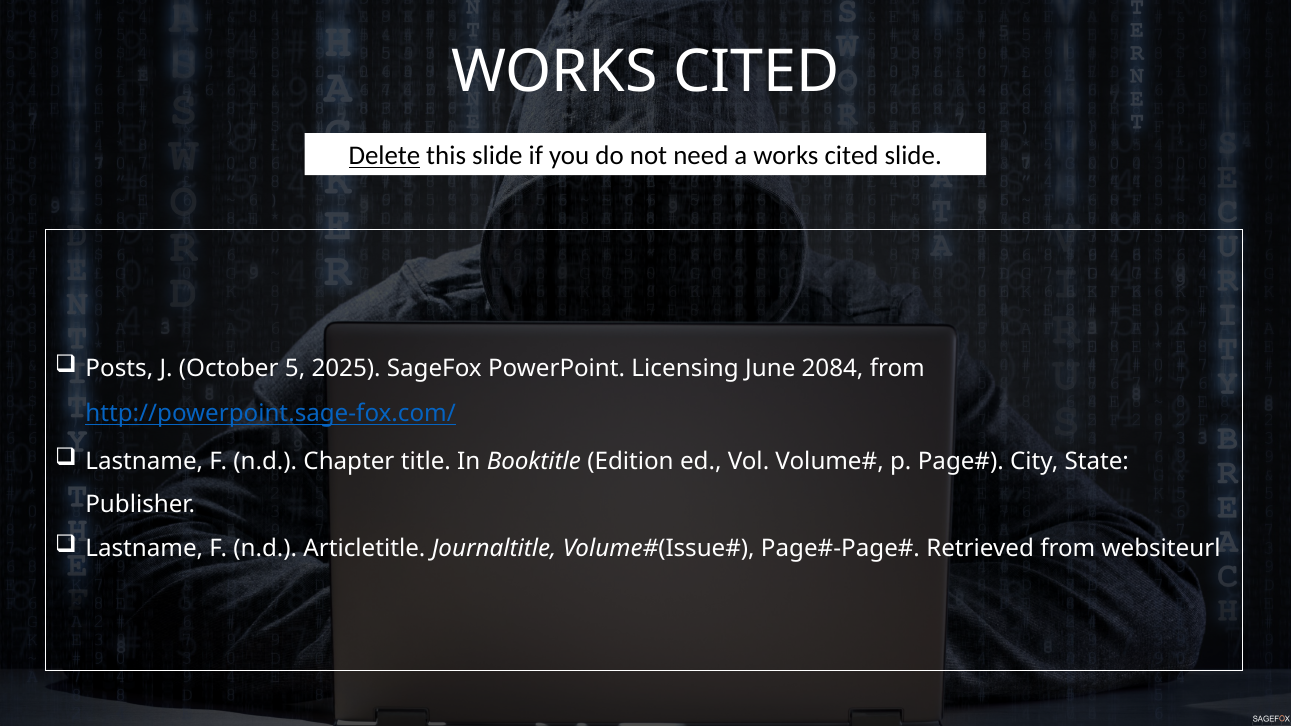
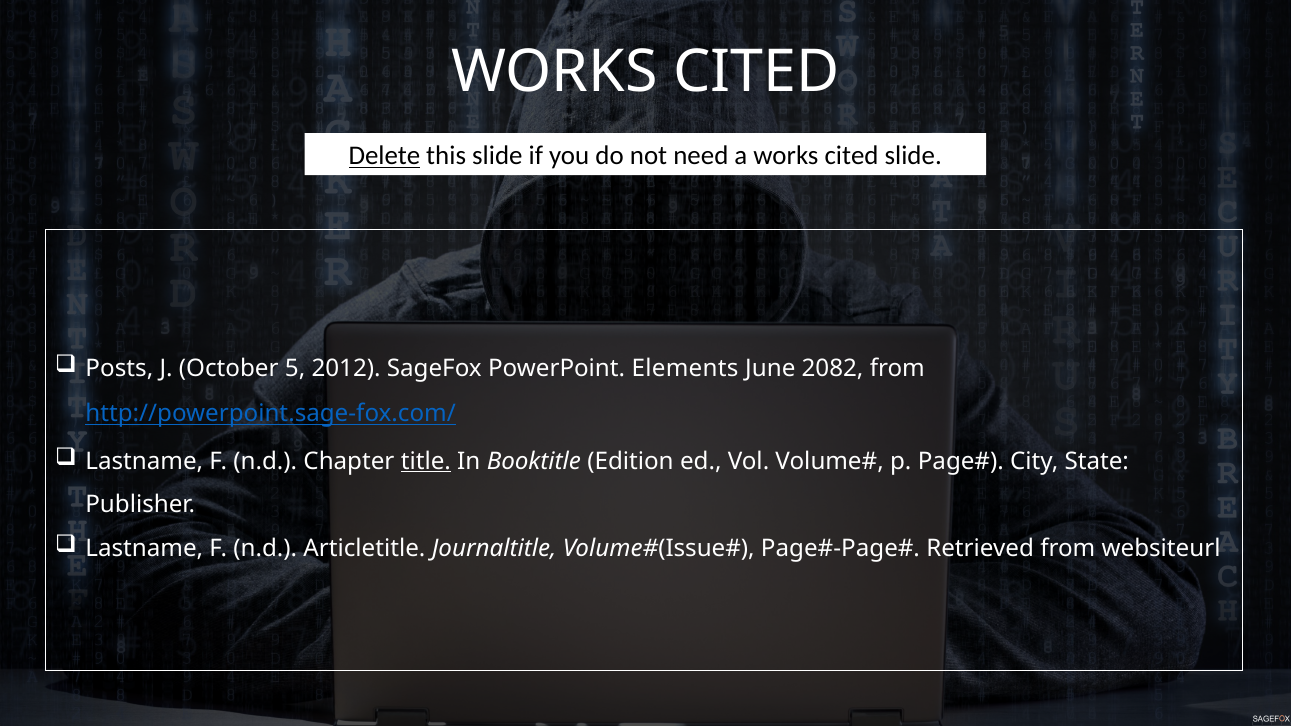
2025: 2025 -> 2012 (346, 368)
Licensing: Licensing -> Elements (685, 368)
2084: 2084 -> 2082 (833, 368)
title underline: none -> present (426, 461)
